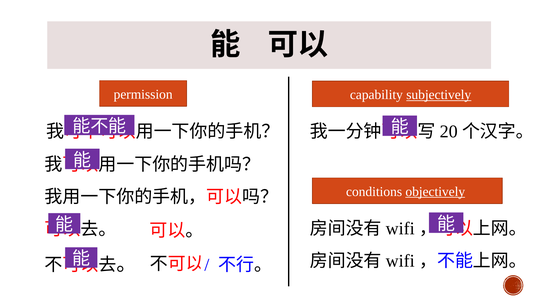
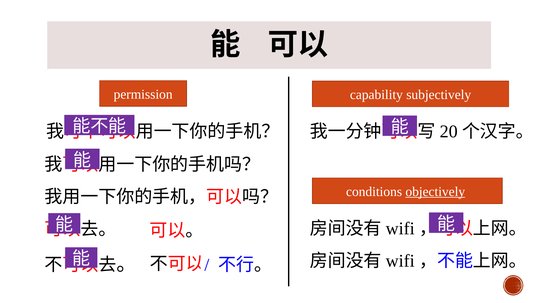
subjectively underline: present -> none (439, 95)
